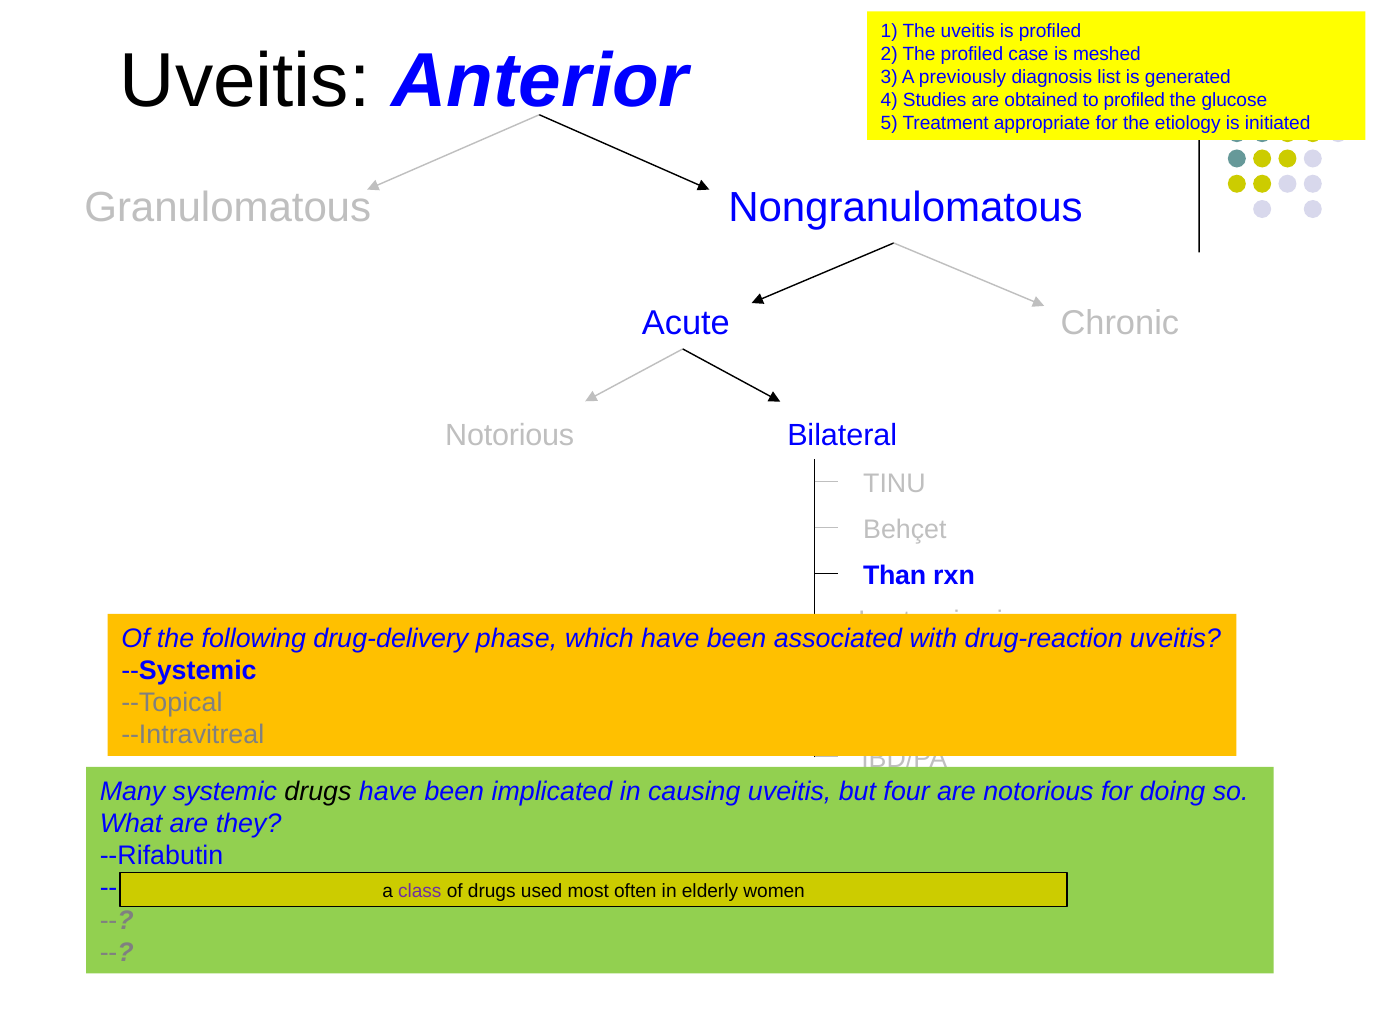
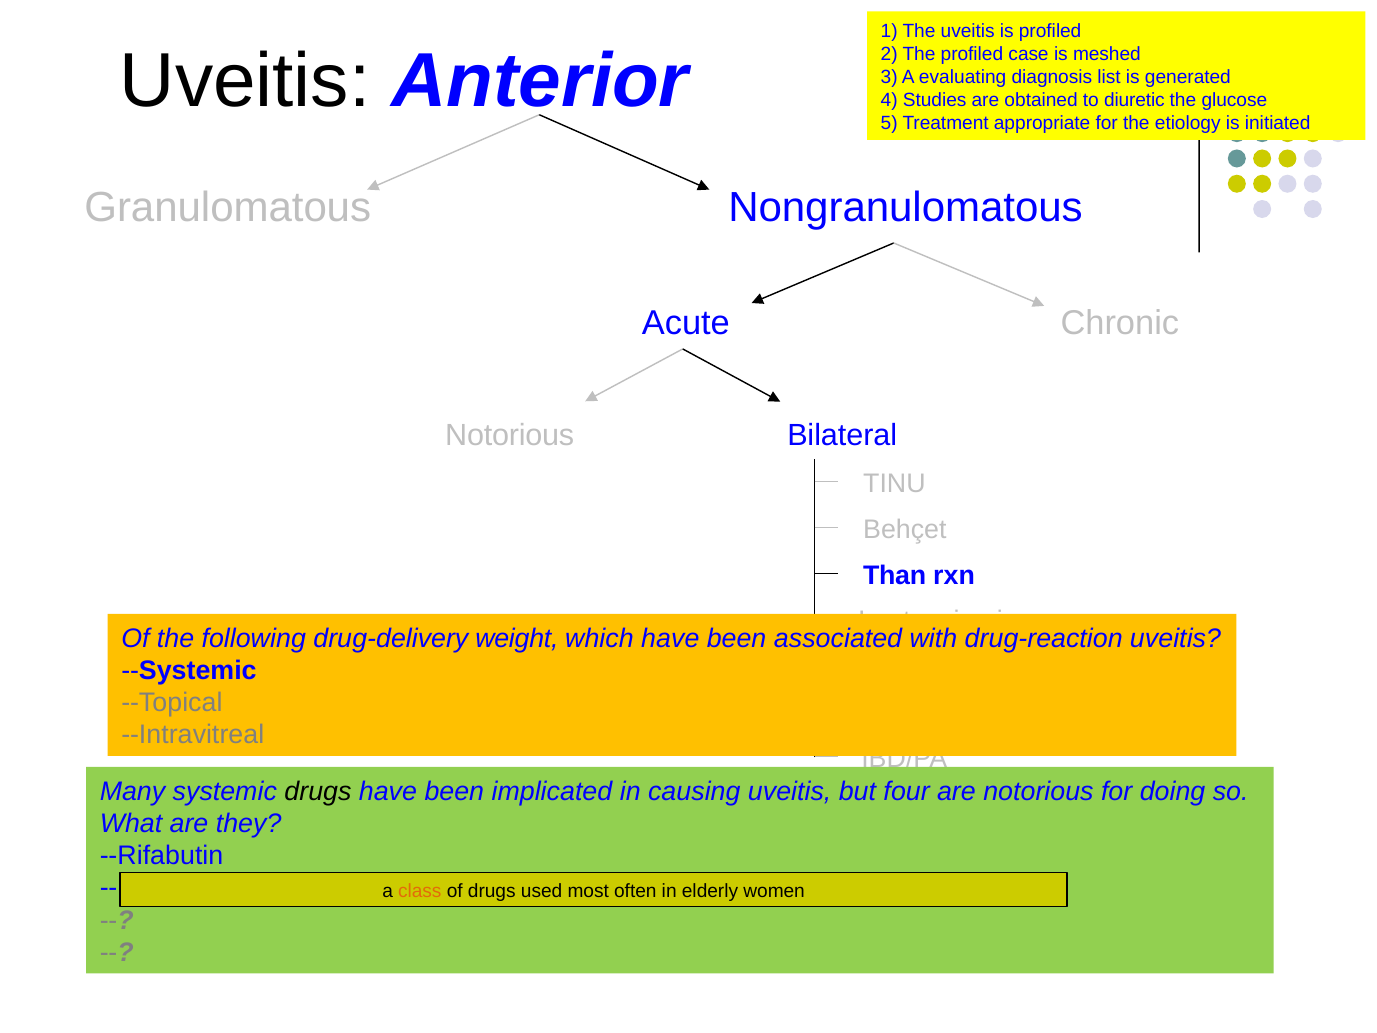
previously: previously -> evaluating (963, 77)
to profiled: profiled -> diuretic (1134, 100)
phase: phase -> weight (517, 638)
class colour: purple -> orange (420, 891)
